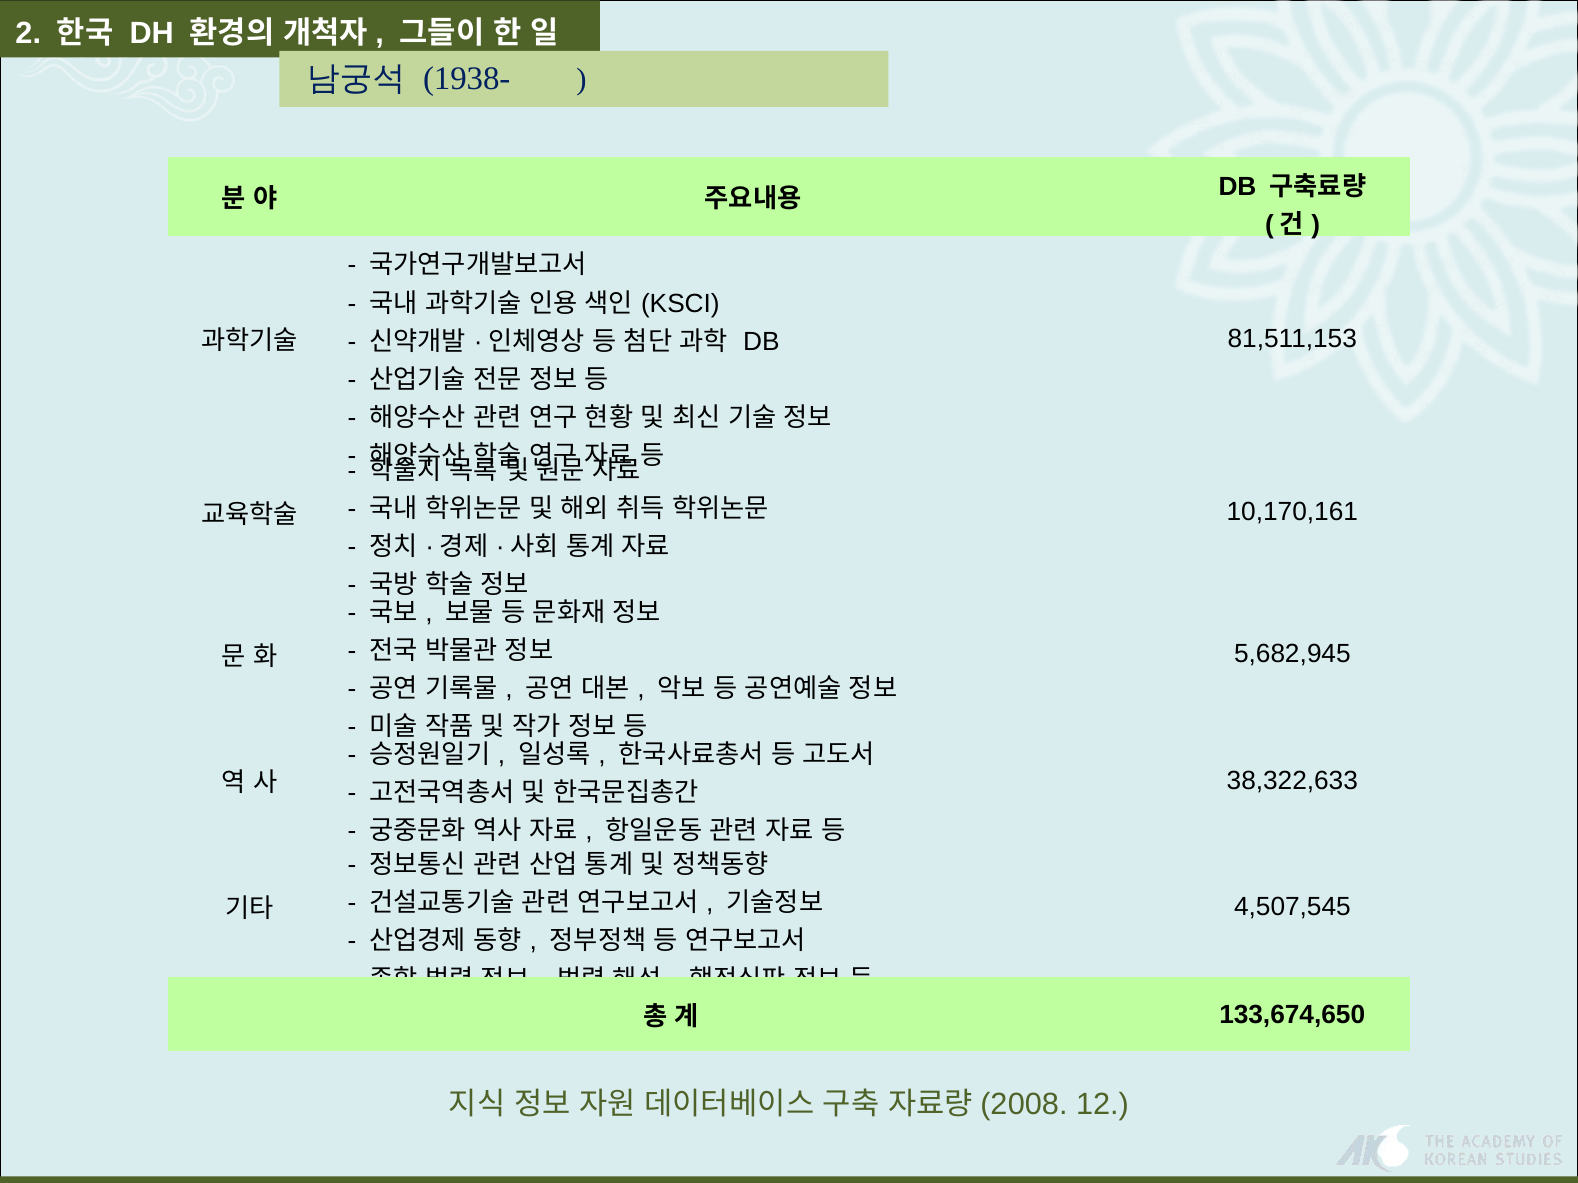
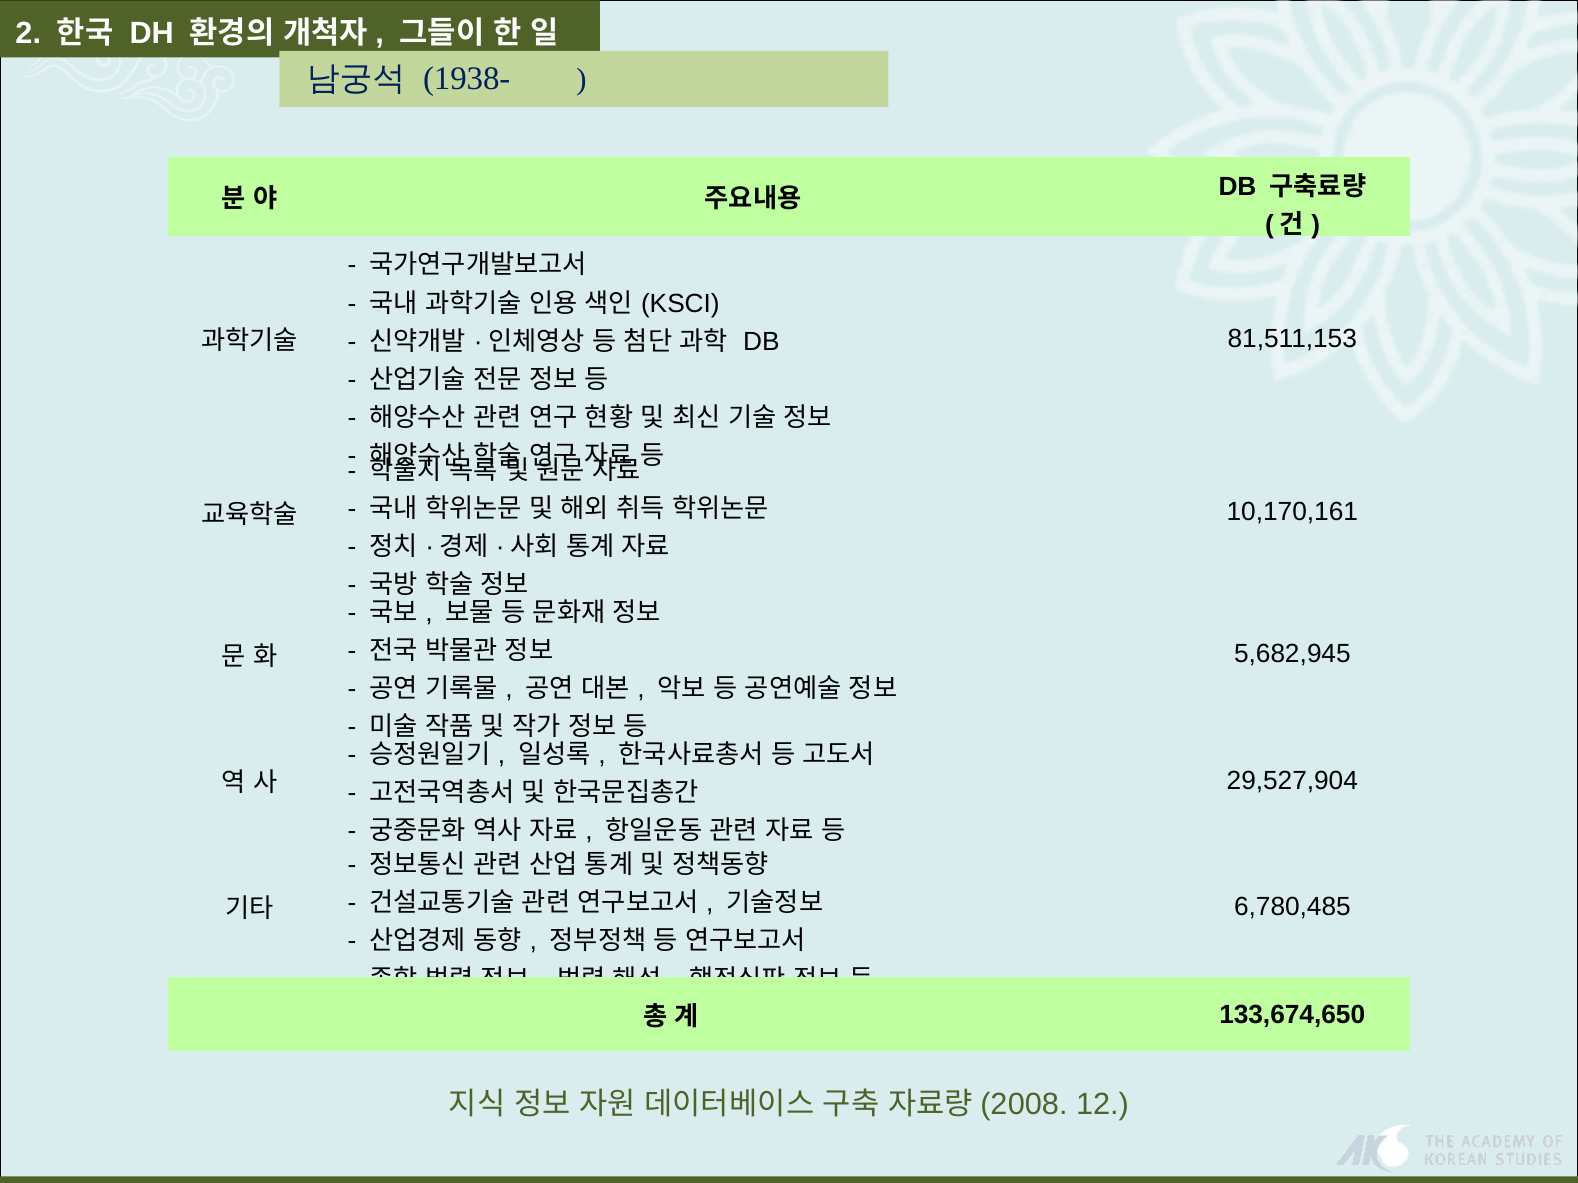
38,322,633: 38,322,633 -> 29,527,904 (1292, 781)
4,507,545: 4,507,545 -> 6,780,485 (1292, 907)
